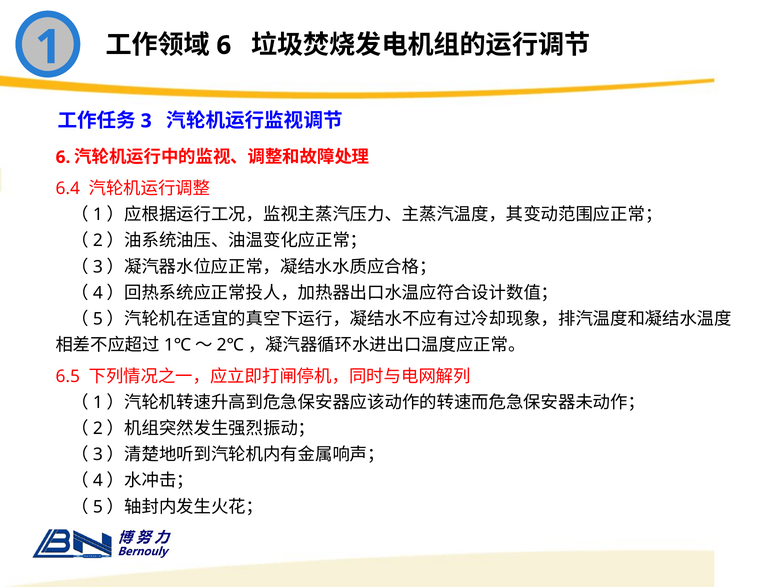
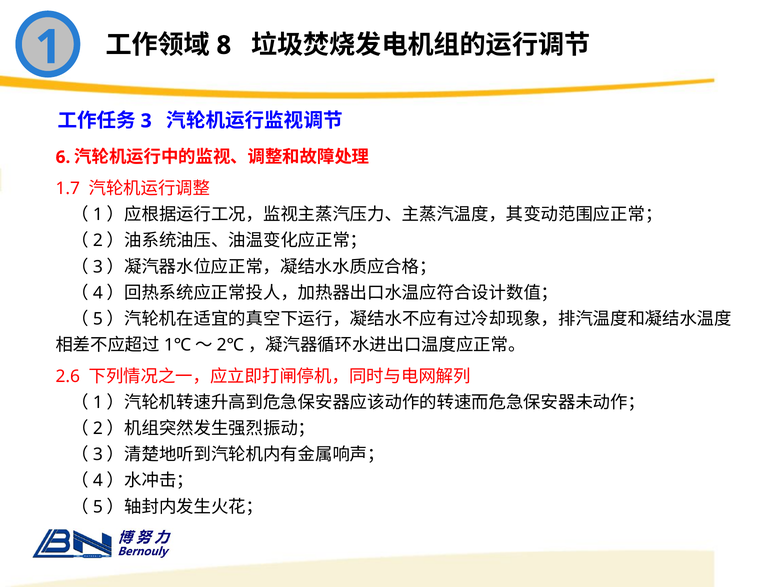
6: 6 -> 8 (224, 45)
6.4: 6.4 -> 1.7 (68, 189)
6.5: 6.5 -> 2.6 (68, 377)
